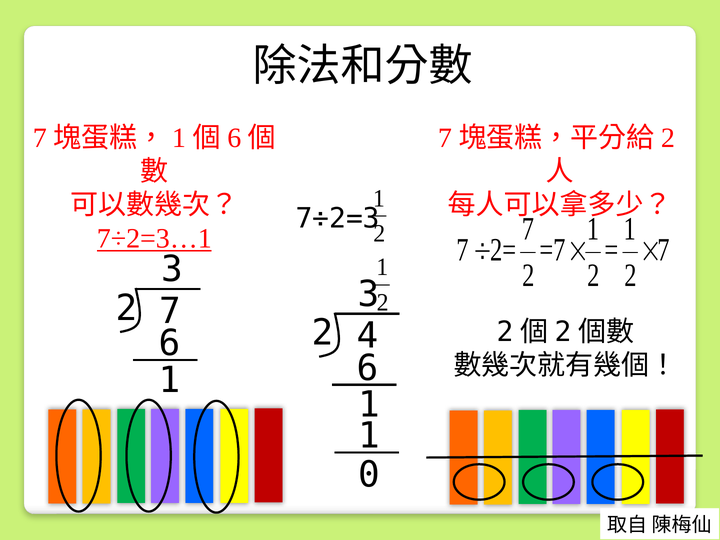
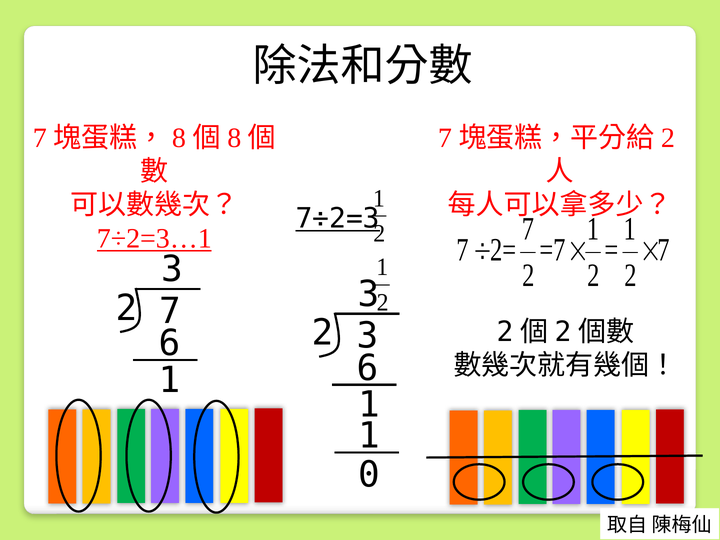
1: 1 -> 8 (179, 138)
6: 6 -> 8 (234, 138)
7÷2=3 underline: none -> present (338, 219)
2 4: 4 -> 3 (368, 336)
